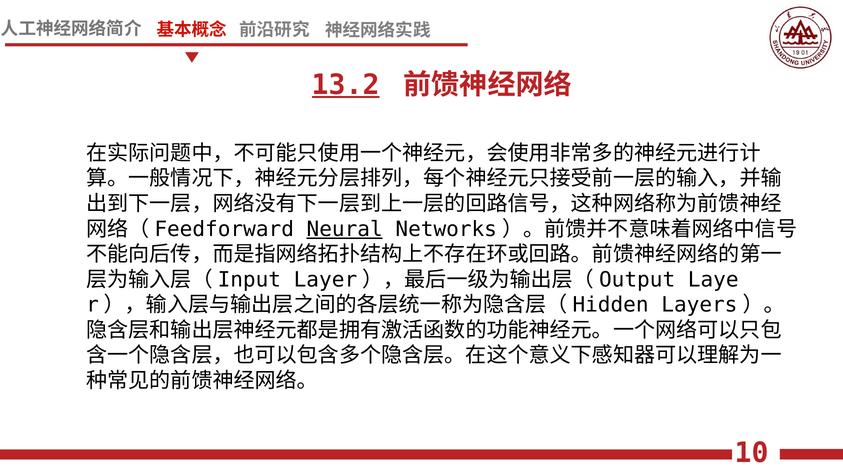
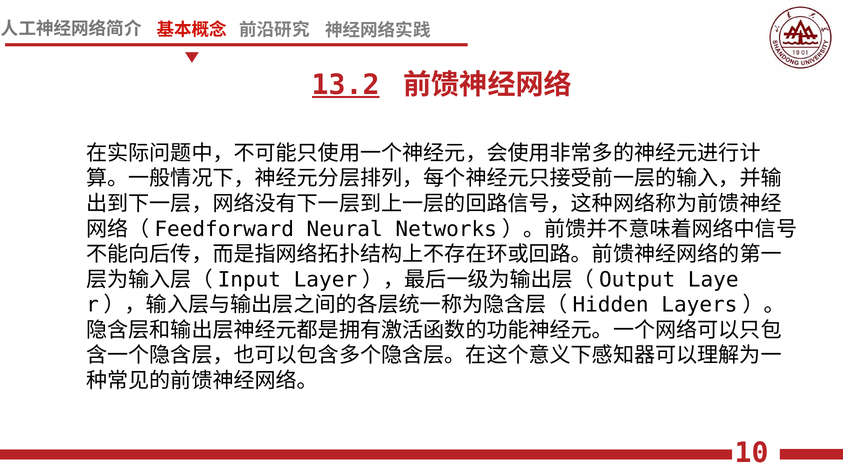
Neural underline: present -> none (345, 229)
